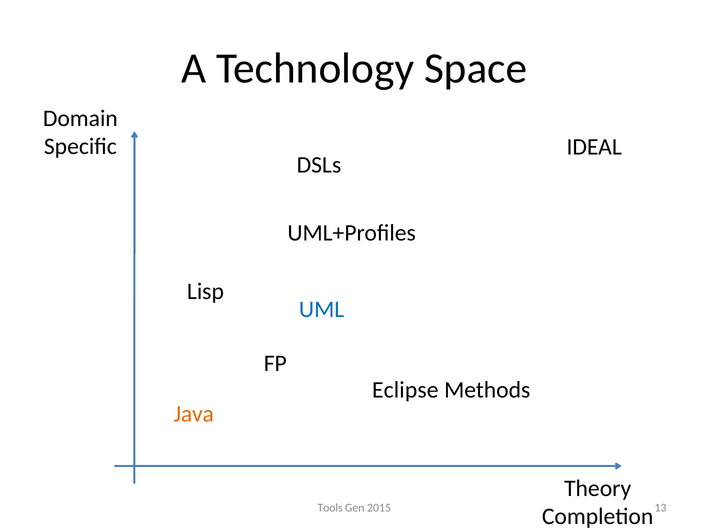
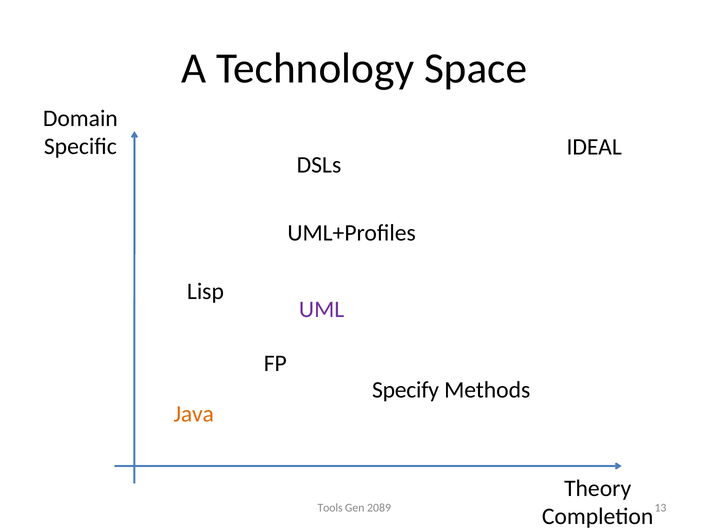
UML colour: blue -> purple (322, 309)
Eclipse: Eclipse -> Specify (405, 390)
2015: 2015 -> 2089 (379, 508)
